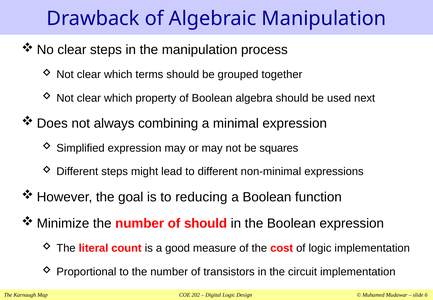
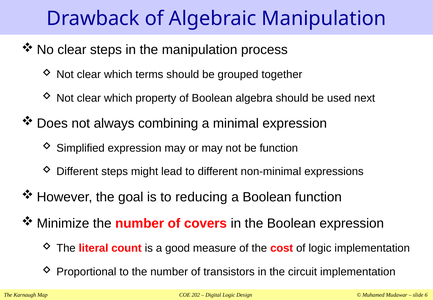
be squares: squares -> function (279, 148)
of should: should -> covers (205, 223)
